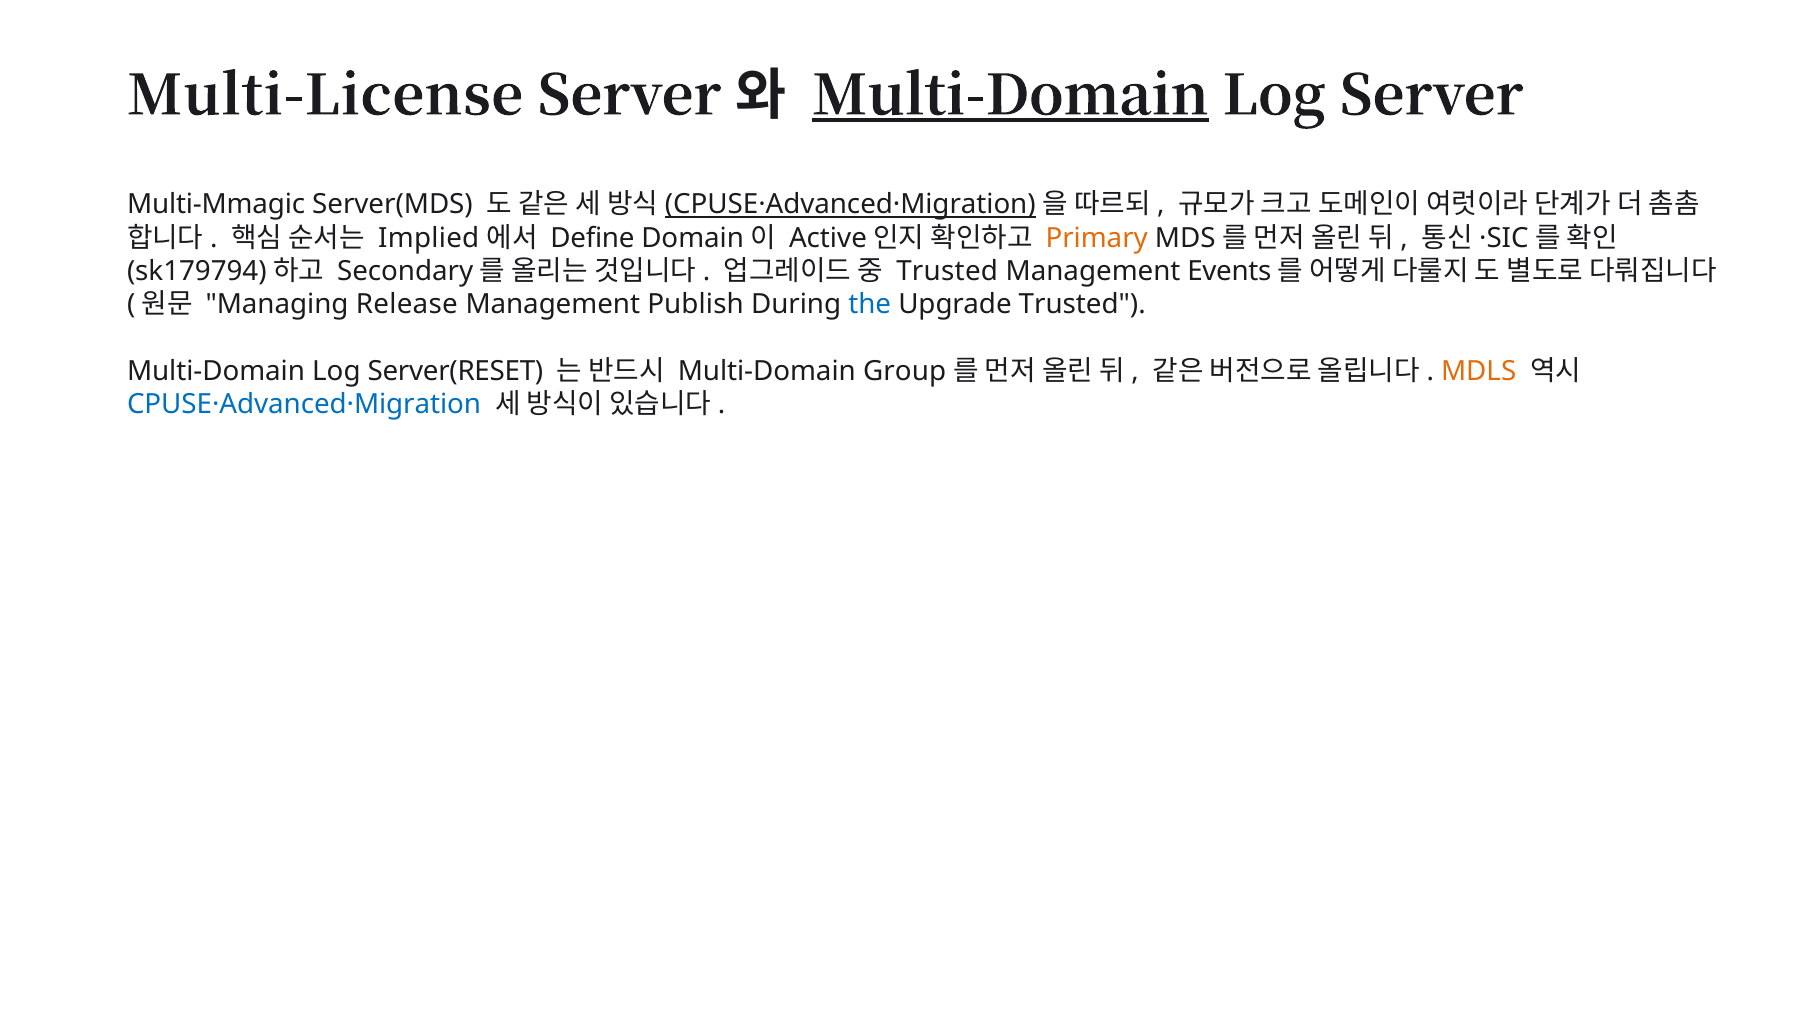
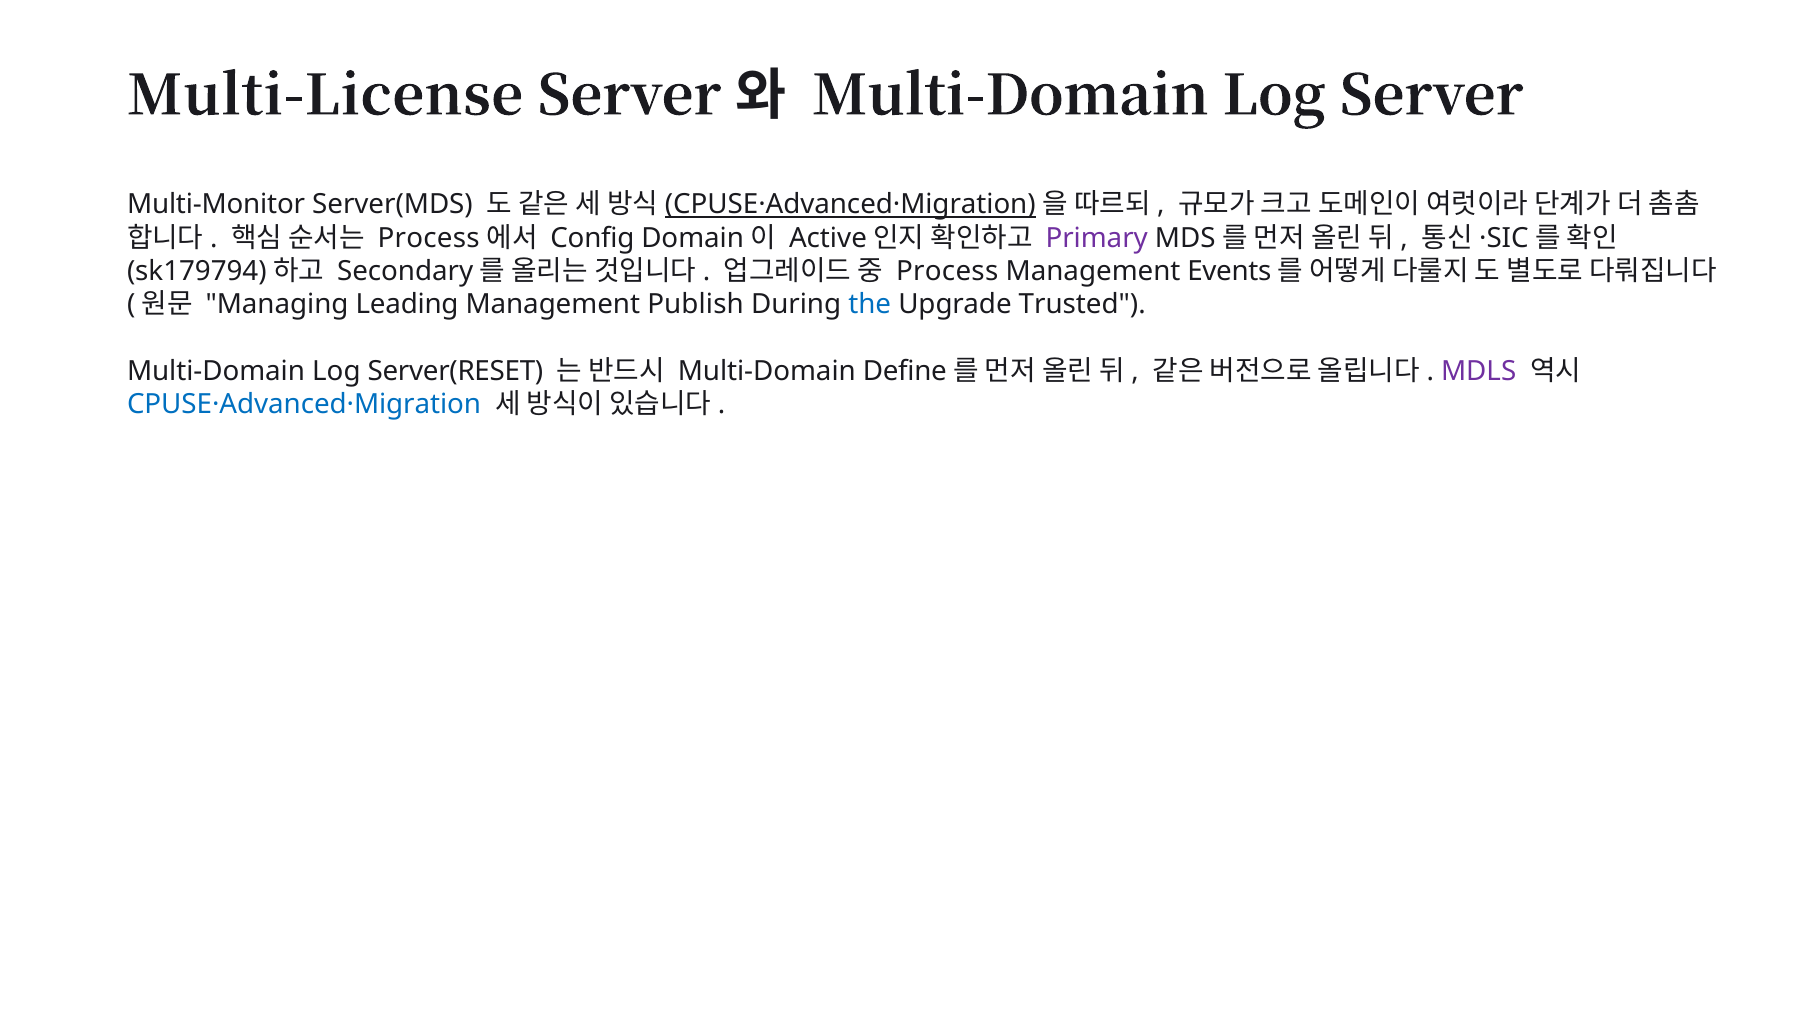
Multi-Domain underline: present -> none (1010, 96)
Multi-Mmagic: Multi-Mmagic -> Multi-Monitor (216, 205)
Implied: Implied -> Process (429, 238)
Define: Define -> Config (592, 238)
Primary colour: orange -> purple (1097, 238)
Trusted: Trusted -> Process (947, 271)
Release: Release -> Leading (407, 305)
Group: Group -> Define (905, 371)
MDLS colour: orange -> purple (1479, 371)
